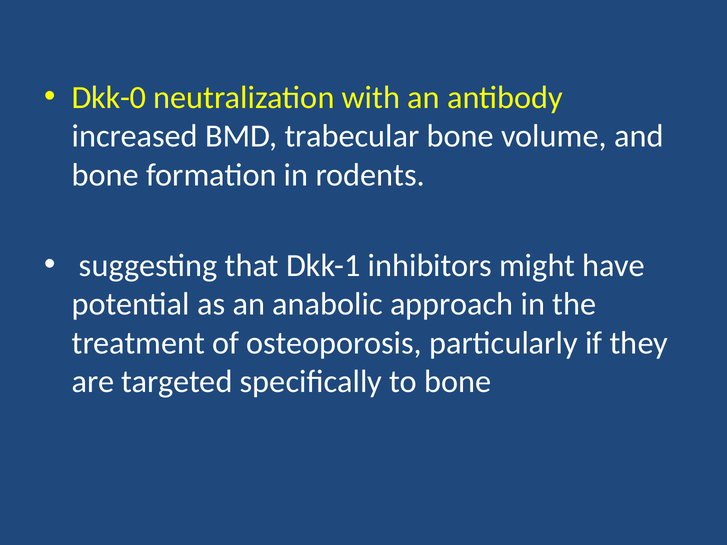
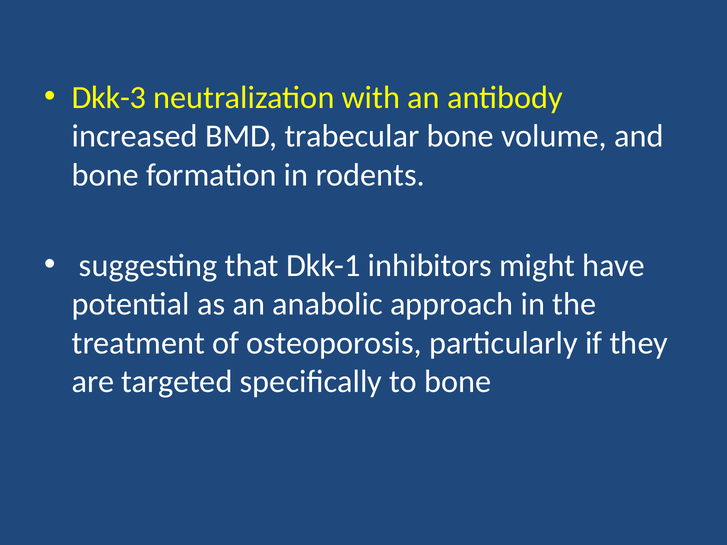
Dkk-0: Dkk-0 -> Dkk-3 (109, 98)
